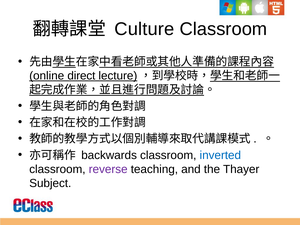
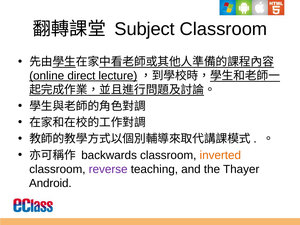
Culture: Culture -> Subject (145, 29)
inverted colour: blue -> orange (220, 155)
Subject: Subject -> Android (50, 183)
